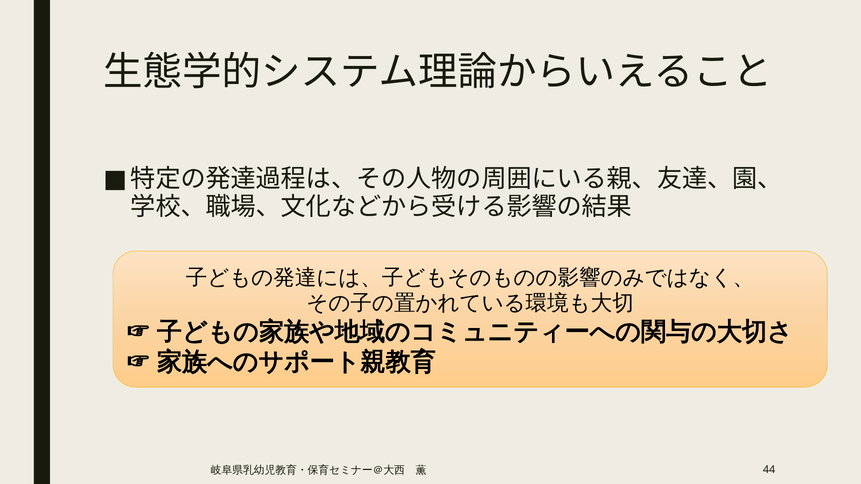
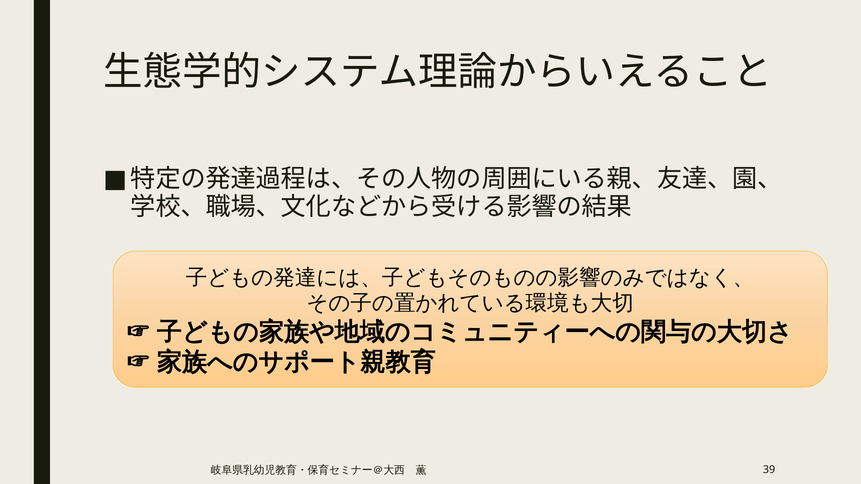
44: 44 -> 39 (769, 470)
